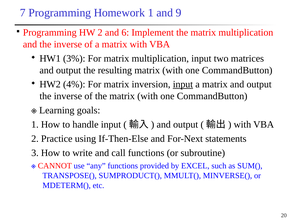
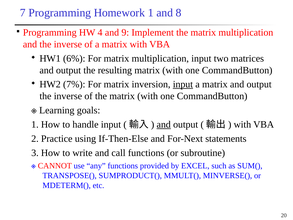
9: 9 -> 8 (179, 13)
HW 2: 2 -> 4 (100, 32)
6: 6 -> 9 (125, 32)
3%: 3% -> 6% (74, 58)
4%: 4% -> 7% (74, 84)
and underline: none -> present (164, 124)
